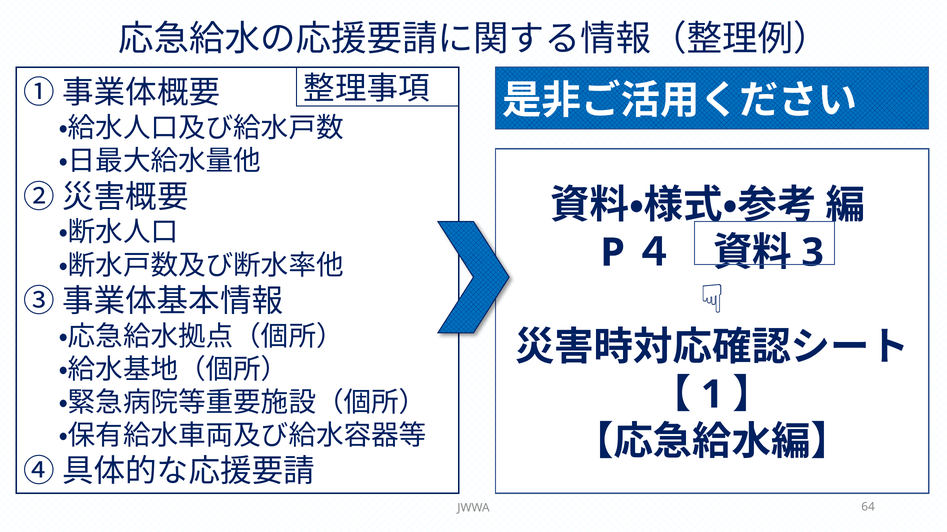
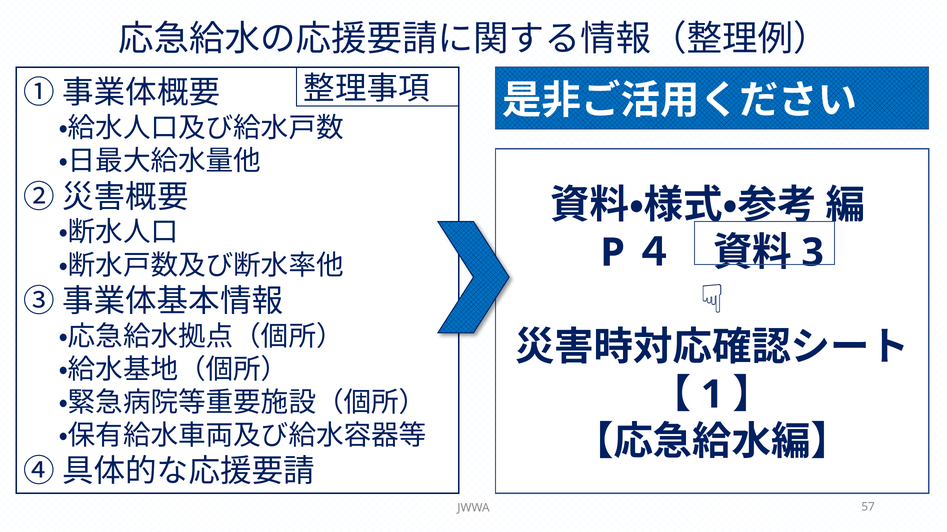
64: 64 -> 57 (868, 508)
